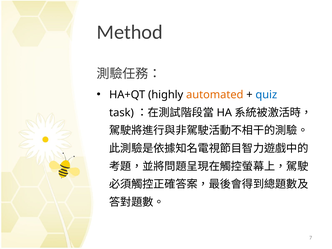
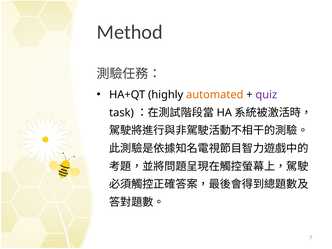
quiz colour: blue -> purple (266, 95)
